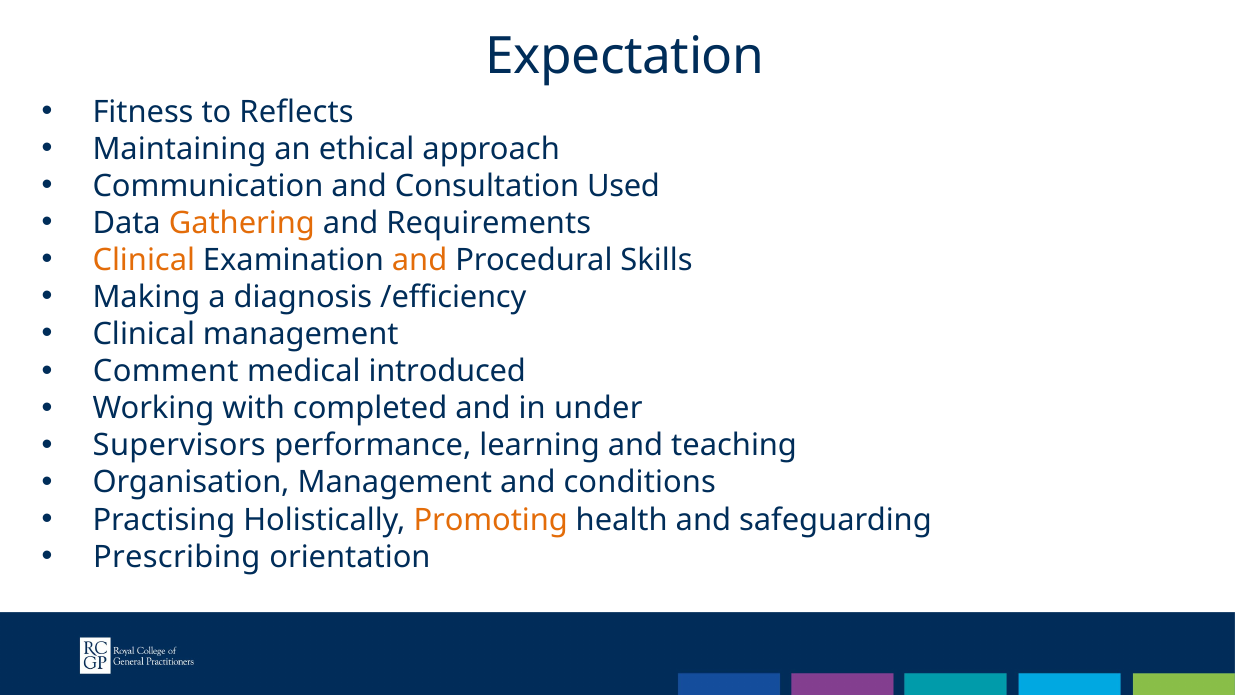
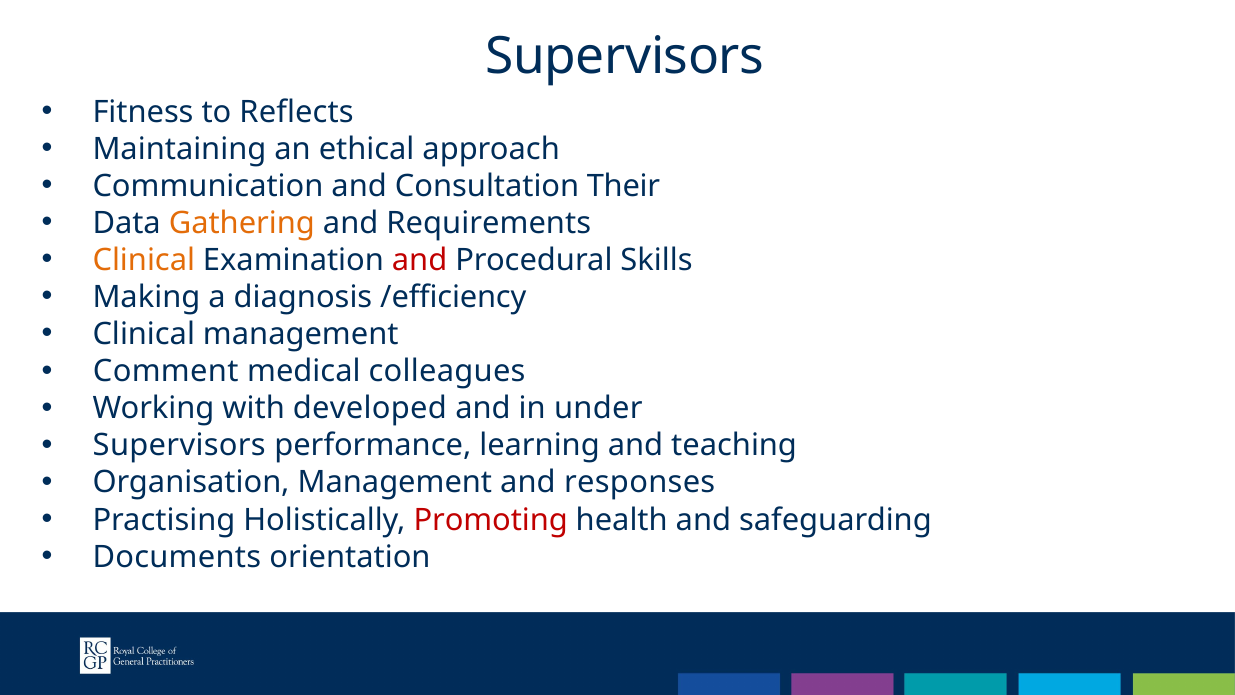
Expectation: Expectation -> Supervisors (625, 56)
Used: Used -> Their (623, 186)
and colour: orange -> red (420, 260)
introduced: introduced -> colleagues (447, 371)
completed: completed -> developed (370, 408)
conditions: conditions -> responses (640, 483)
Promoting colour: orange -> red (491, 520)
Prescribing: Prescribing -> Documents (177, 557)
